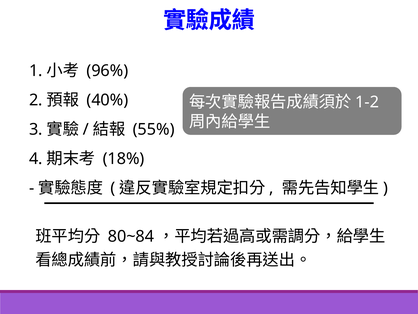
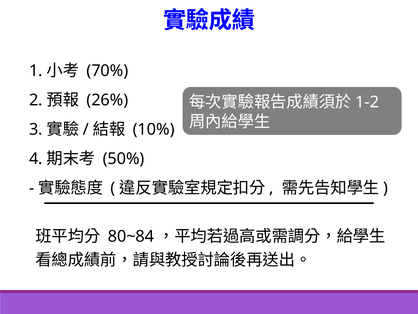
96%: 96% -> 70% (107, 71)
40%: 40% -> 26% (107, 100)
55%: 55% -> 10% (154, 129)
18%: 18% -> 50% (124, 158)
